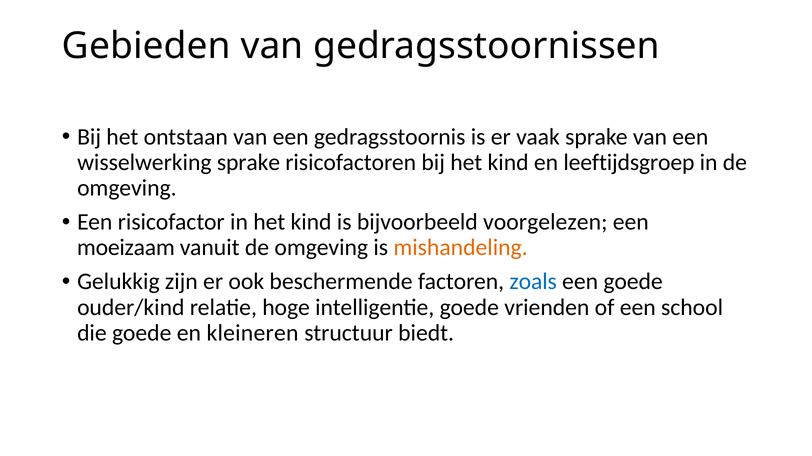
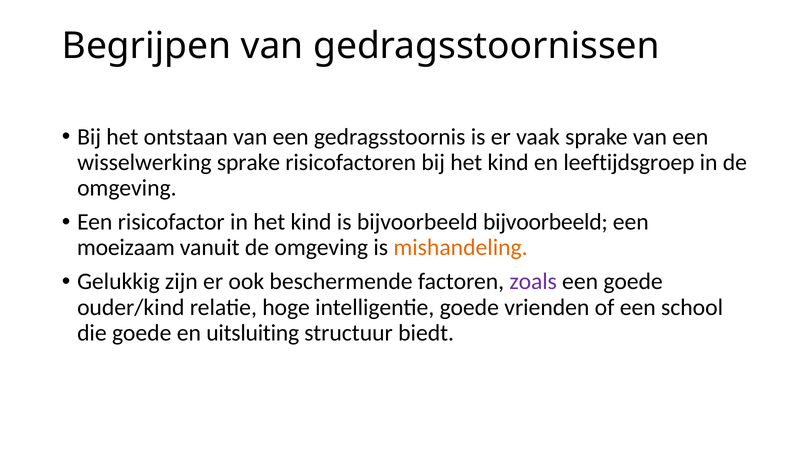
Gebieden: Gebieden -> Begrijpen (146, 46)
bijvoorbeeld voorgelezen: voorgelezen -> bijvoorbeeld (545, 222)
zoals colour: blue -> purple (533, 282)
kleineren: kleineren -> uitsluiting (253, 333)
